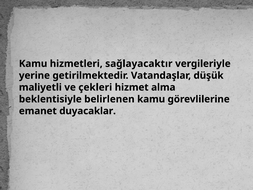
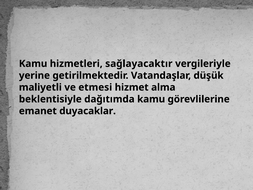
çekleri: çekleri -> etmesi (95, 87)
belirlenen: belirlenen -> dağıtımda (109, 99)
